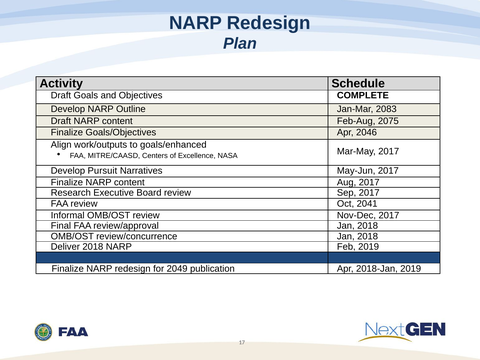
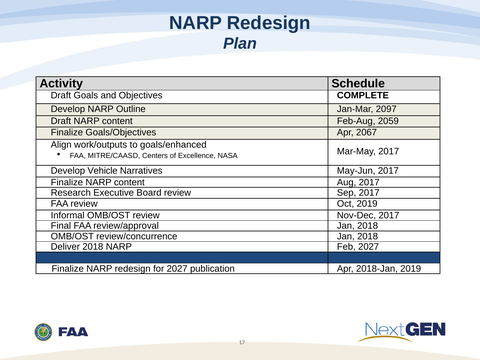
2083: 2083 -> 2097 (386, 109)
2075: 2075 -> 2059 (388, 121)
2046: 2046 -> 2067 (367, 132)
Pursuit: Pursuit -> Vehicle (103, 171)
Oct 2041: 2041 -> 2019 (367, 204)
Feb 2019: 2019 -> 2027 (369, 247)
for 2049: 2049 -> 2027 (177, 269)
